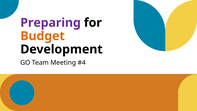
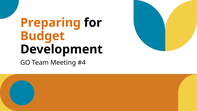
Preparing colour: purple -> orange (51, 23)
